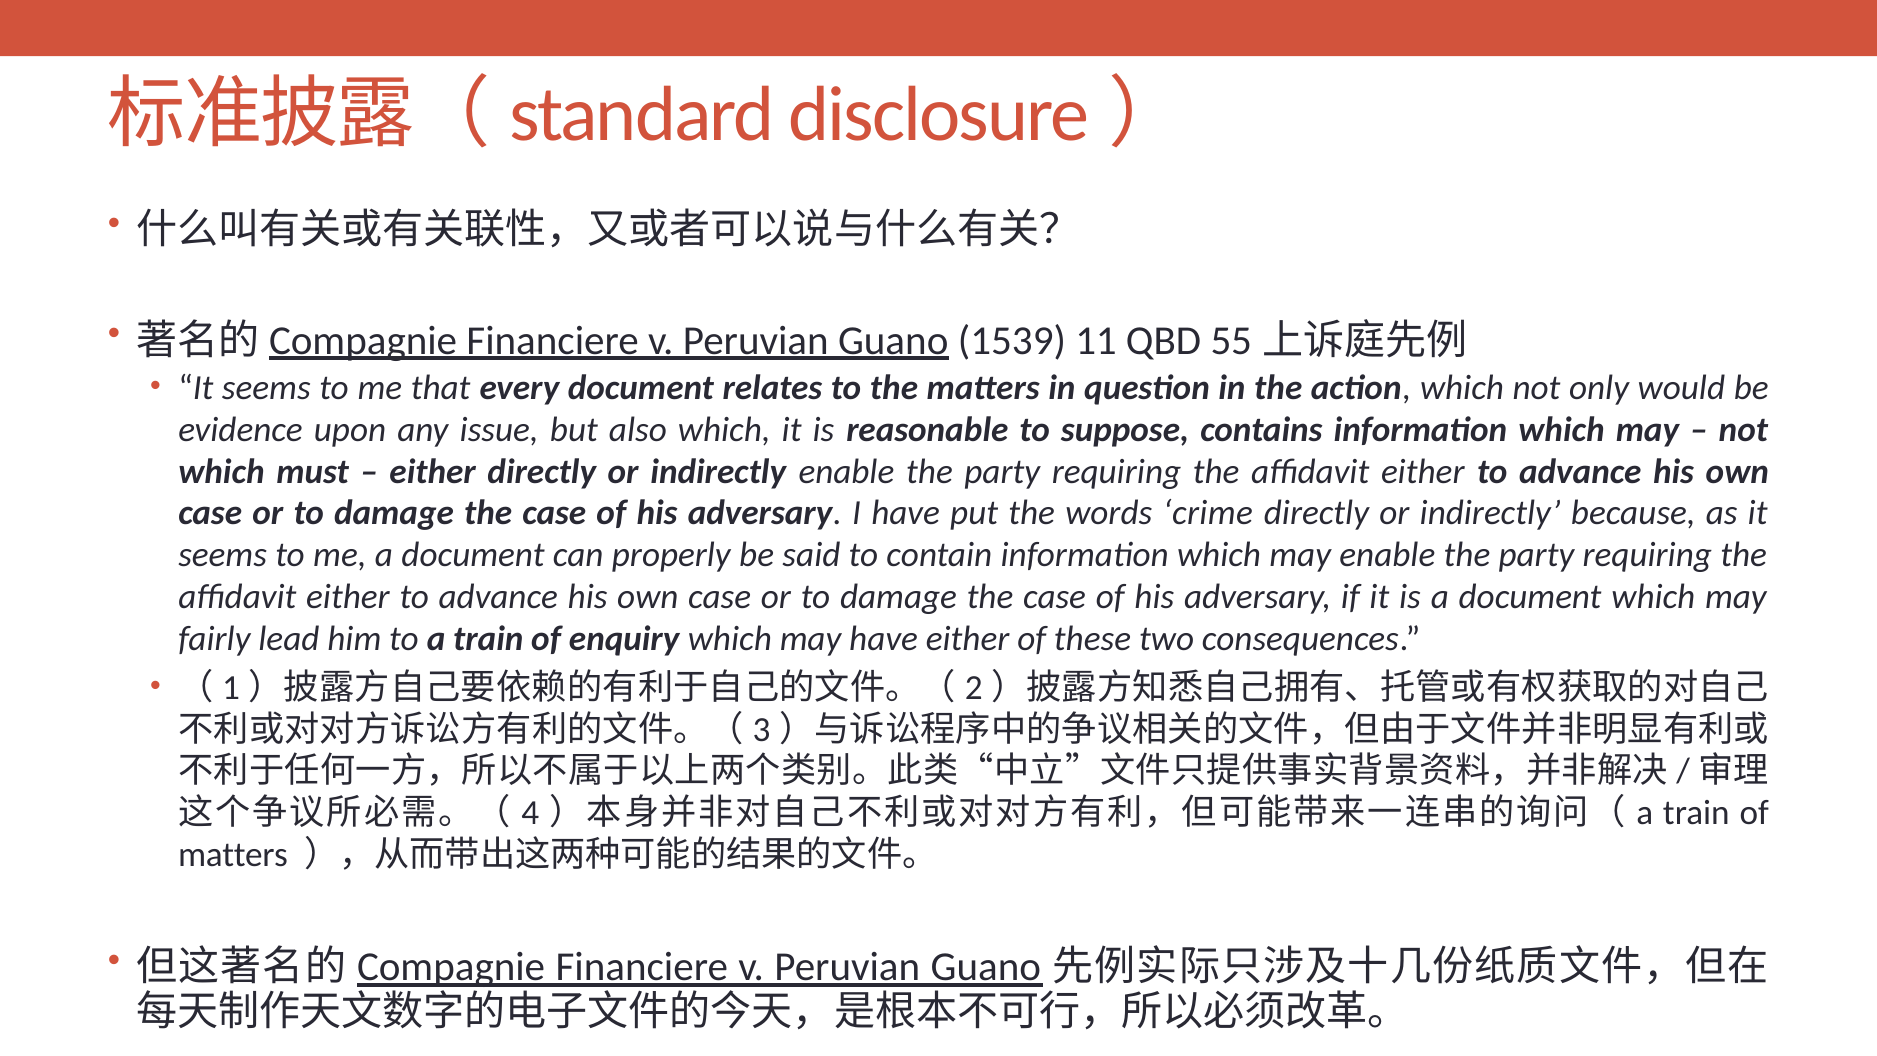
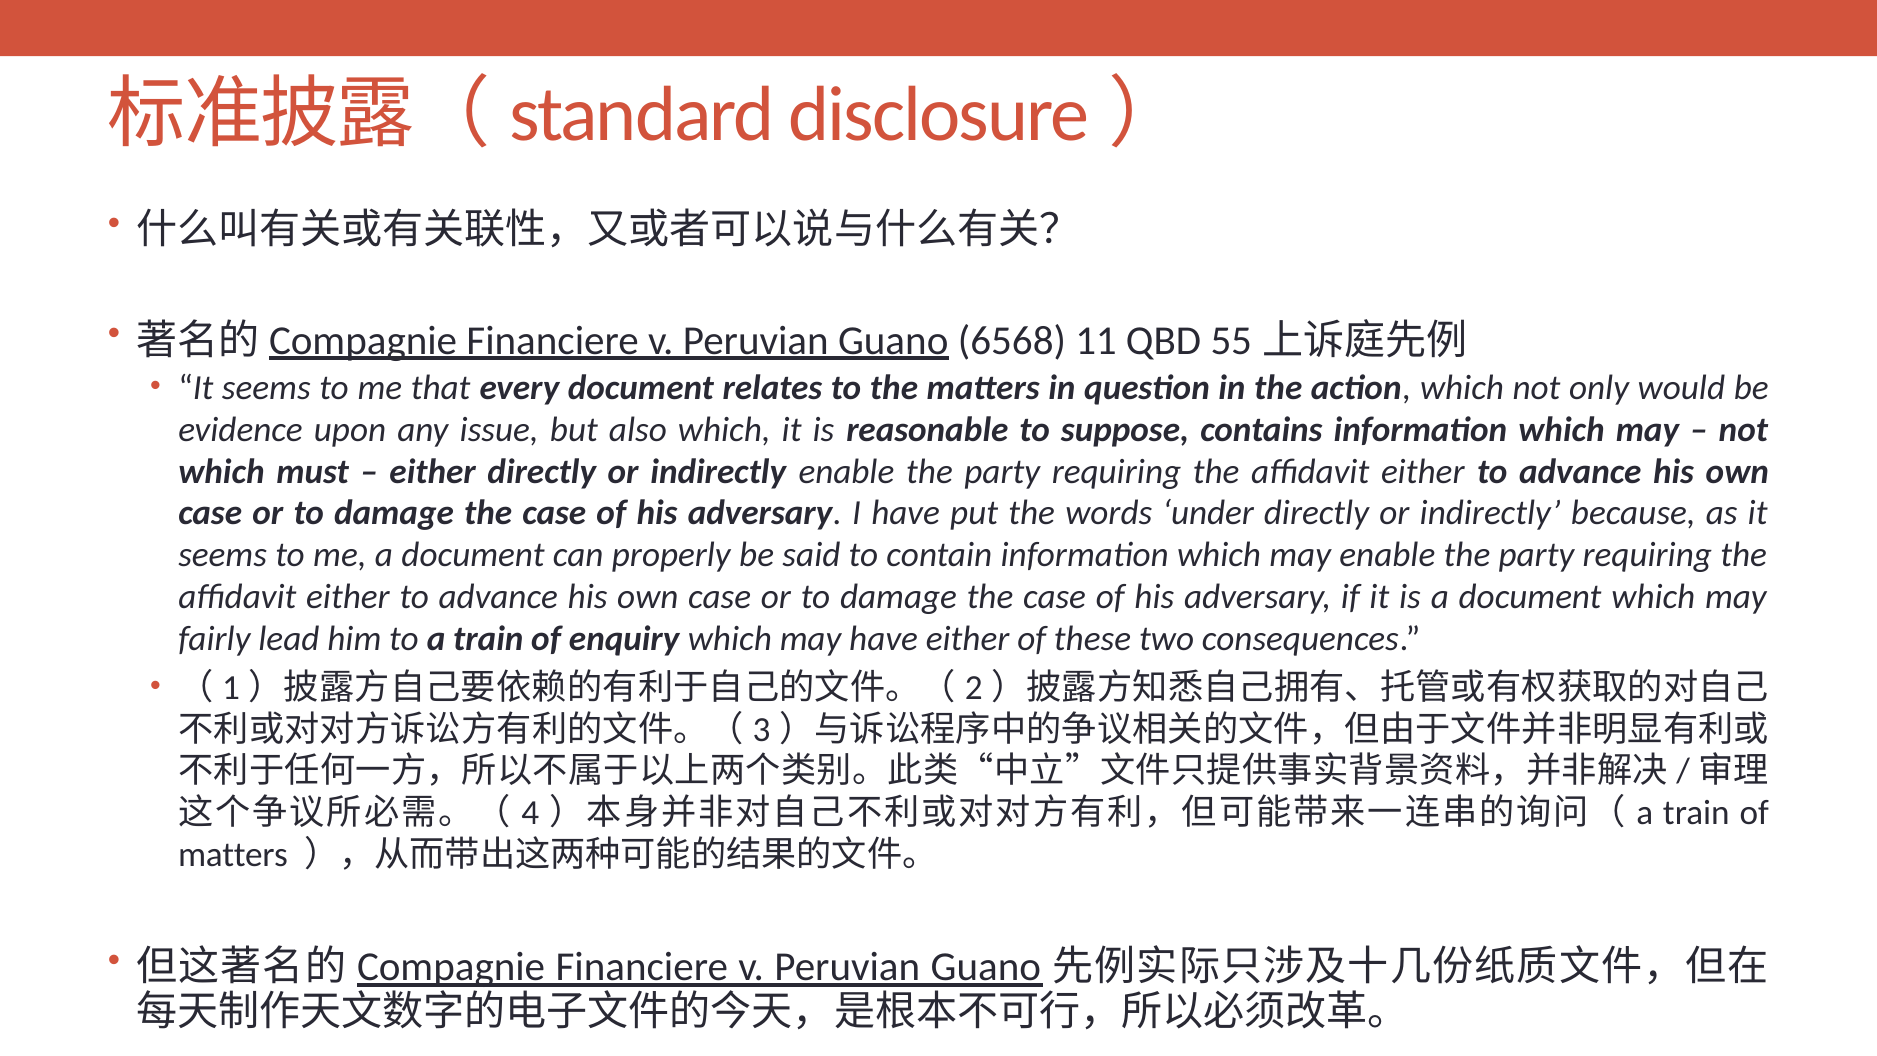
1539: 1539 -> 6568 (1012, 340)
crime: crime -> under (1208, 513)
